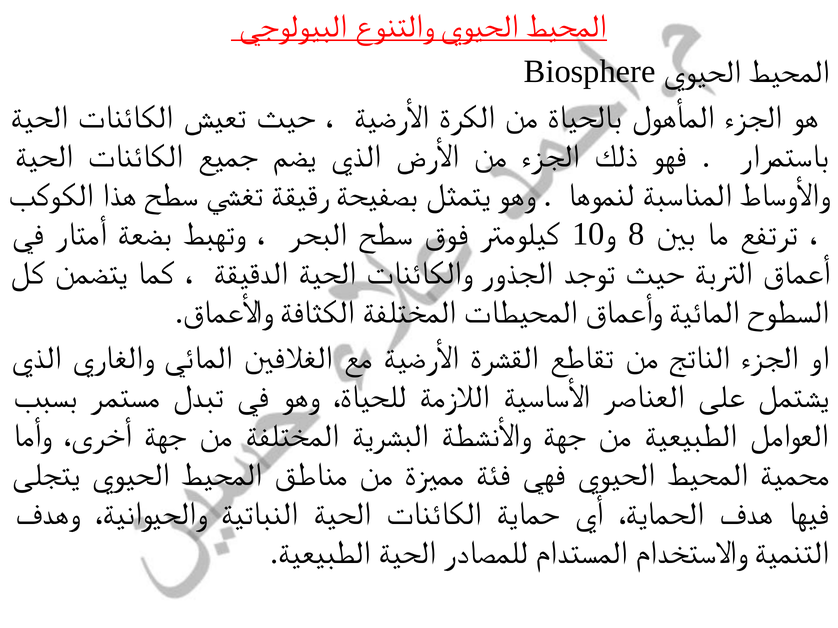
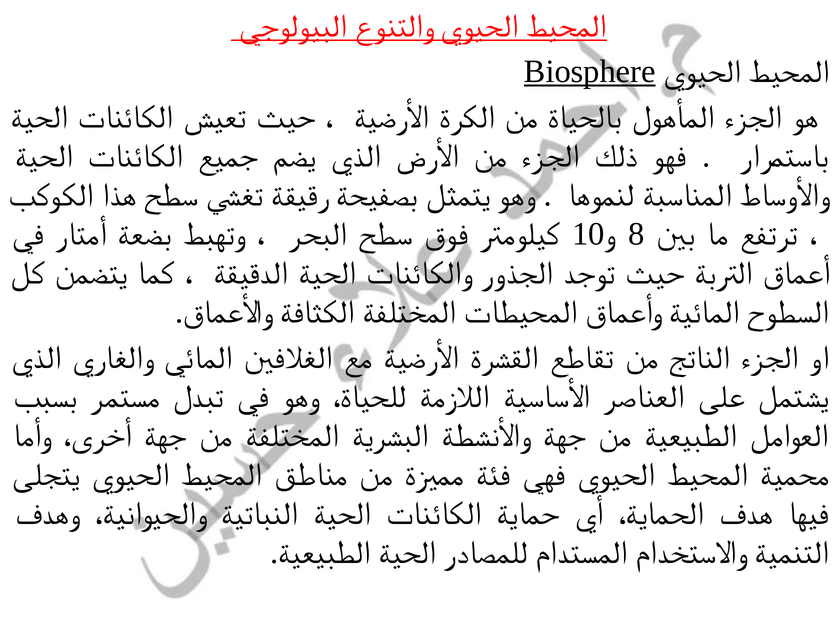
Biosphere underline: none -> present (590, 72)
